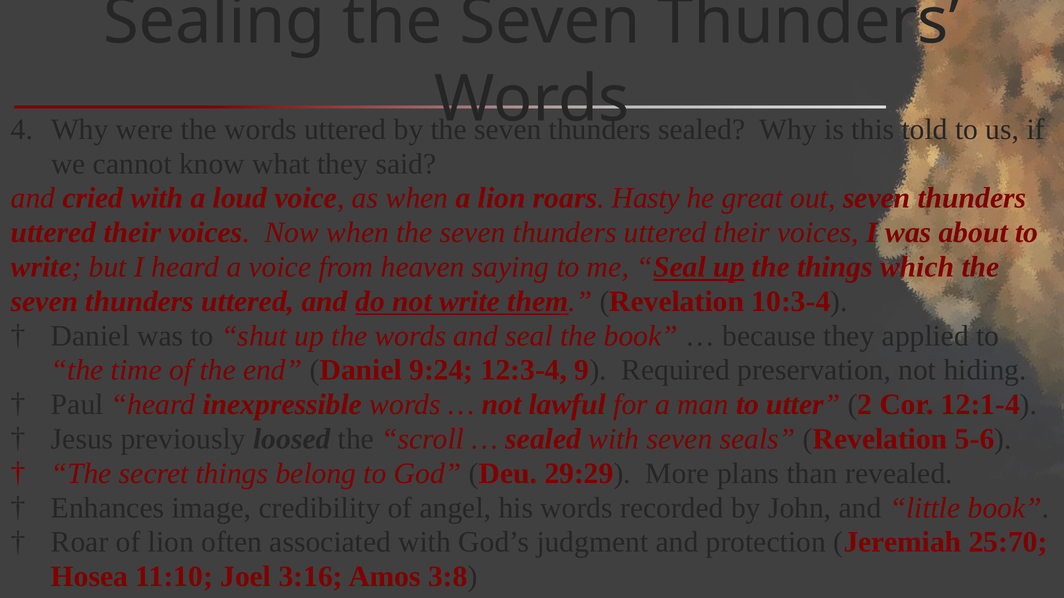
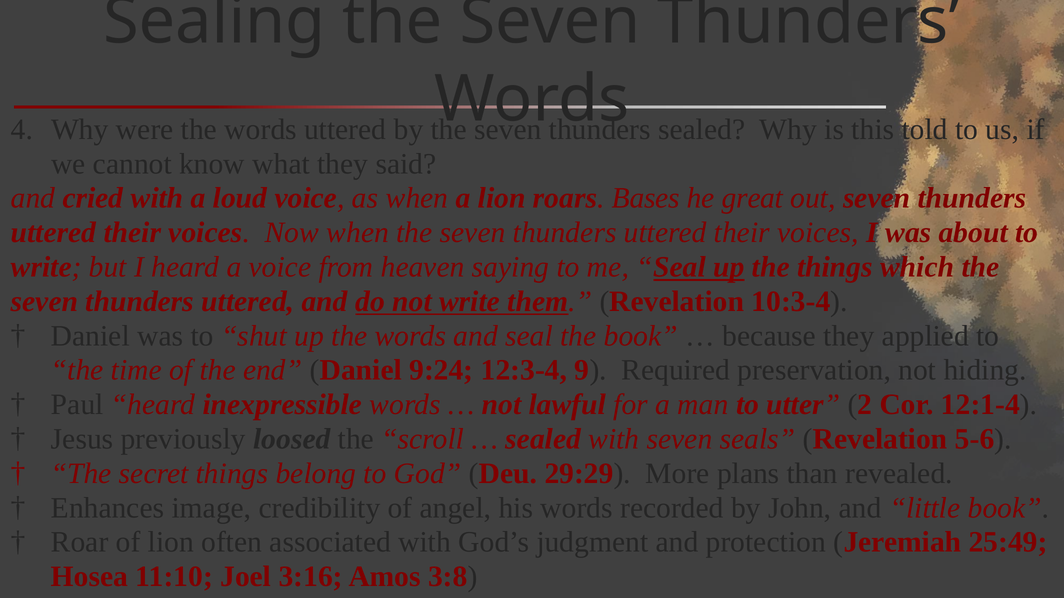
Hasty: Hasty -> Bases (646, 198)
25:70: 25:70 -> 25:49 (1008, 543)
